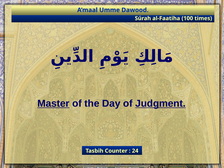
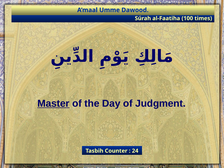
Judgment underline: present -> none (160, 103)
